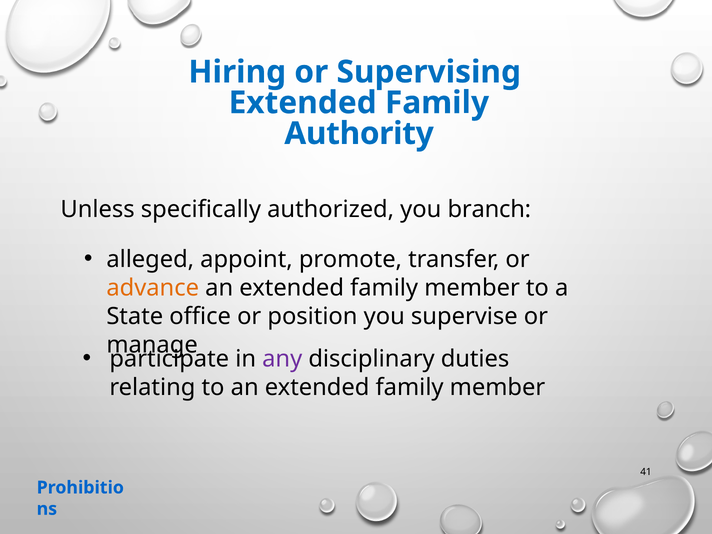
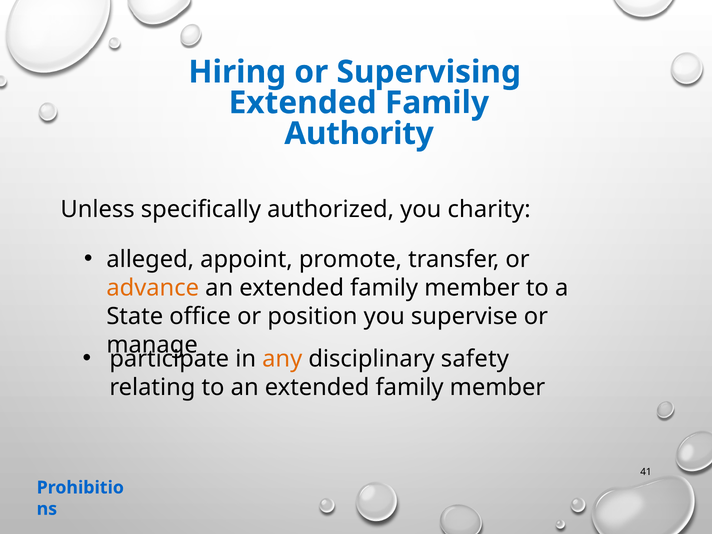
branch: branch -> charity (489, 209)
any colour: purple -> orange (282, 359)
duties: duties -> safety (475, 359)
